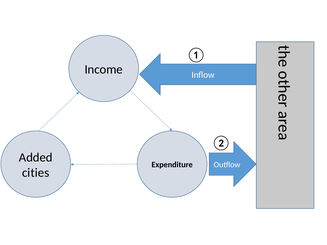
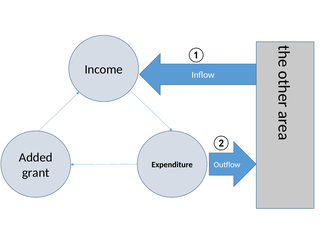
cities: cities -> grant (36, 173)
